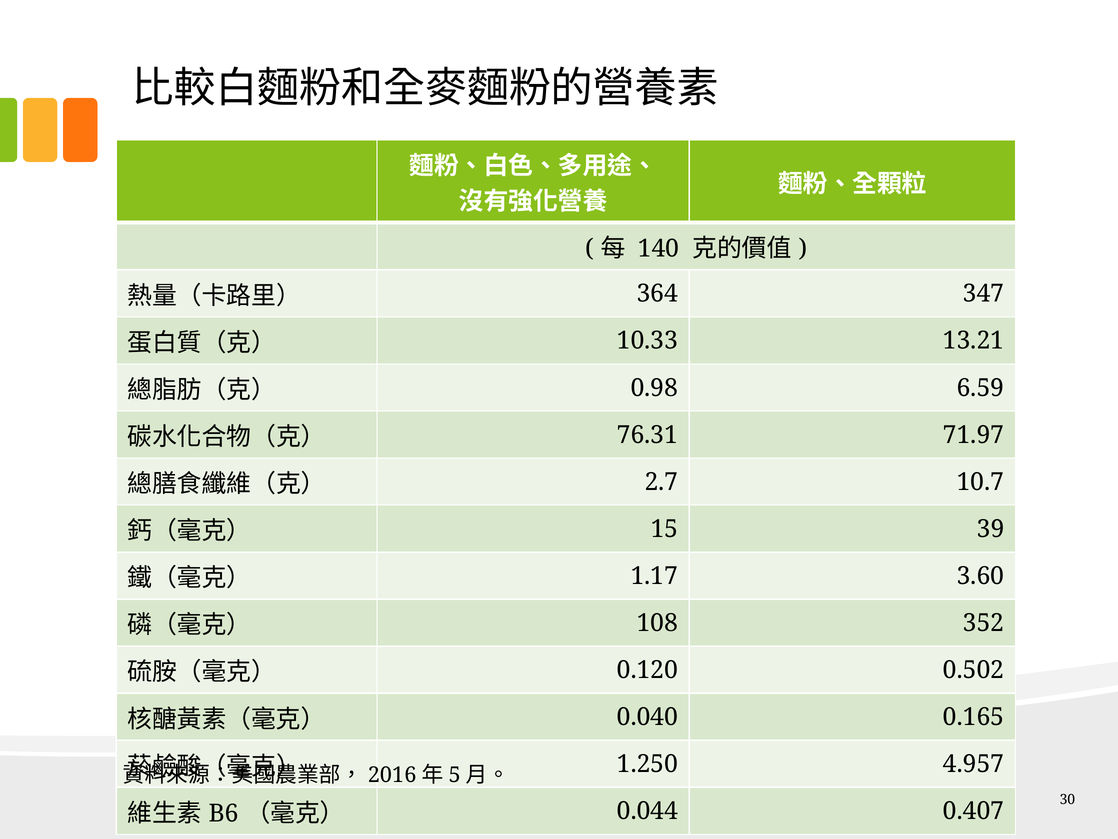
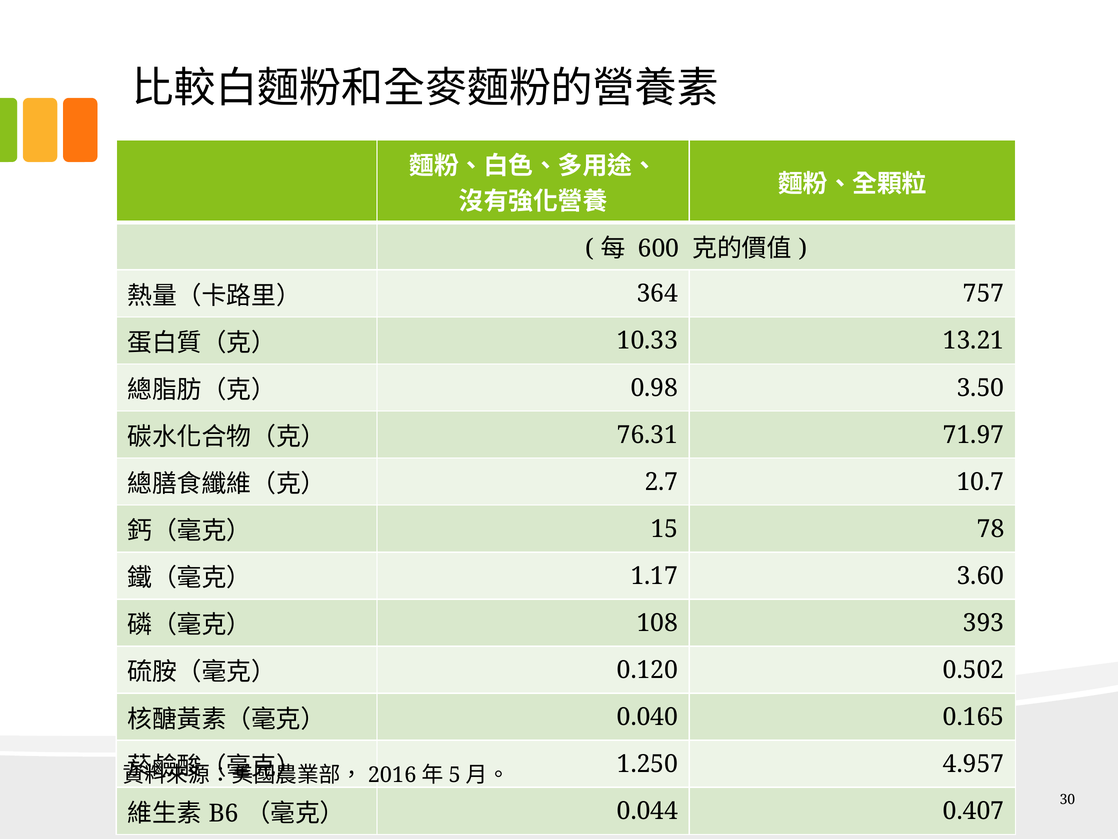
140: 140 -> 600 (659, 249)
347: 347 -> 757 (984, 294)
6.59: 6.59 -> 3.50 (980, 388)
39: 39 -> 78 (991, 529)
352: 352 -> 393 (984, 623)
